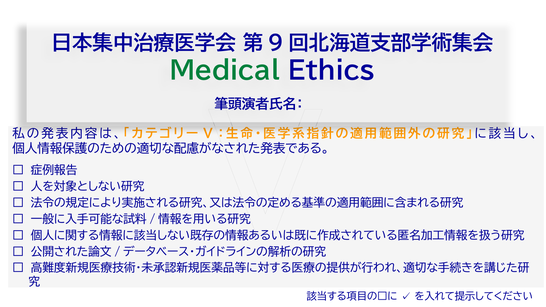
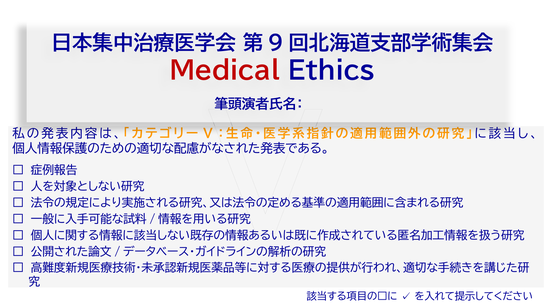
Medical colour: green -> red (225, 71)
